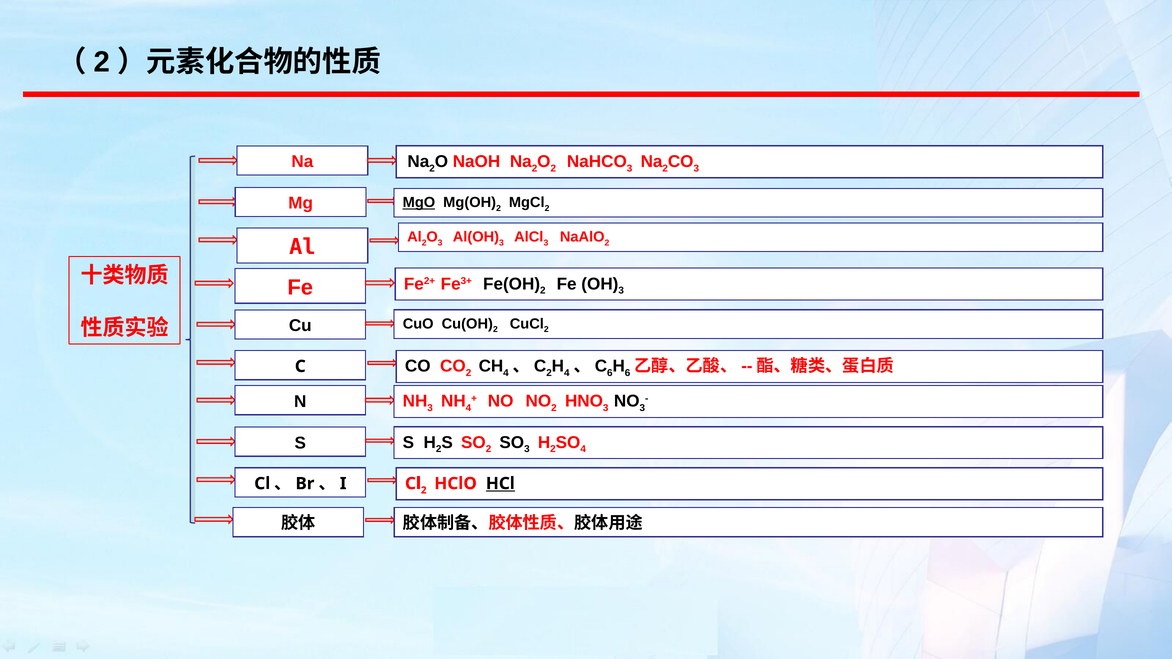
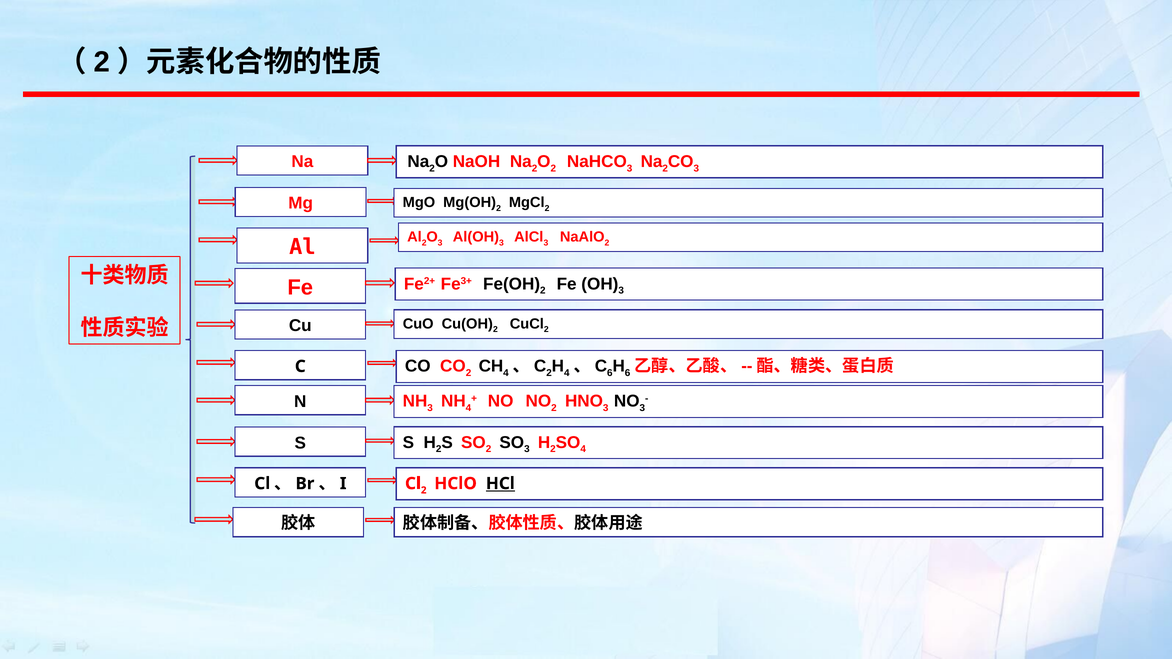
MgO underline: present -> none (419, 203)
